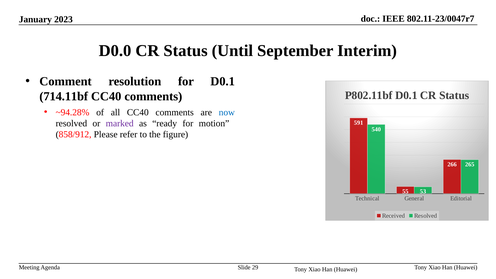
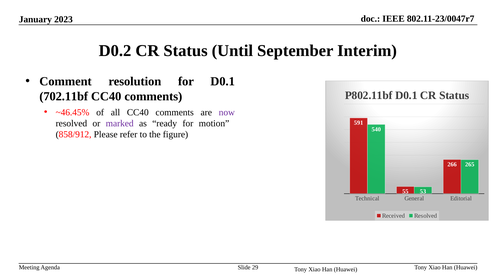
D0.0: D0.0 -> D0.2 (115, 51)
714.11bf: 714.11bf -> 702.11bf (64, 96)
~94.28%: ~94.28% -> ~46.45% (73, 112)
now colour: blue -> purple (227, 112)
